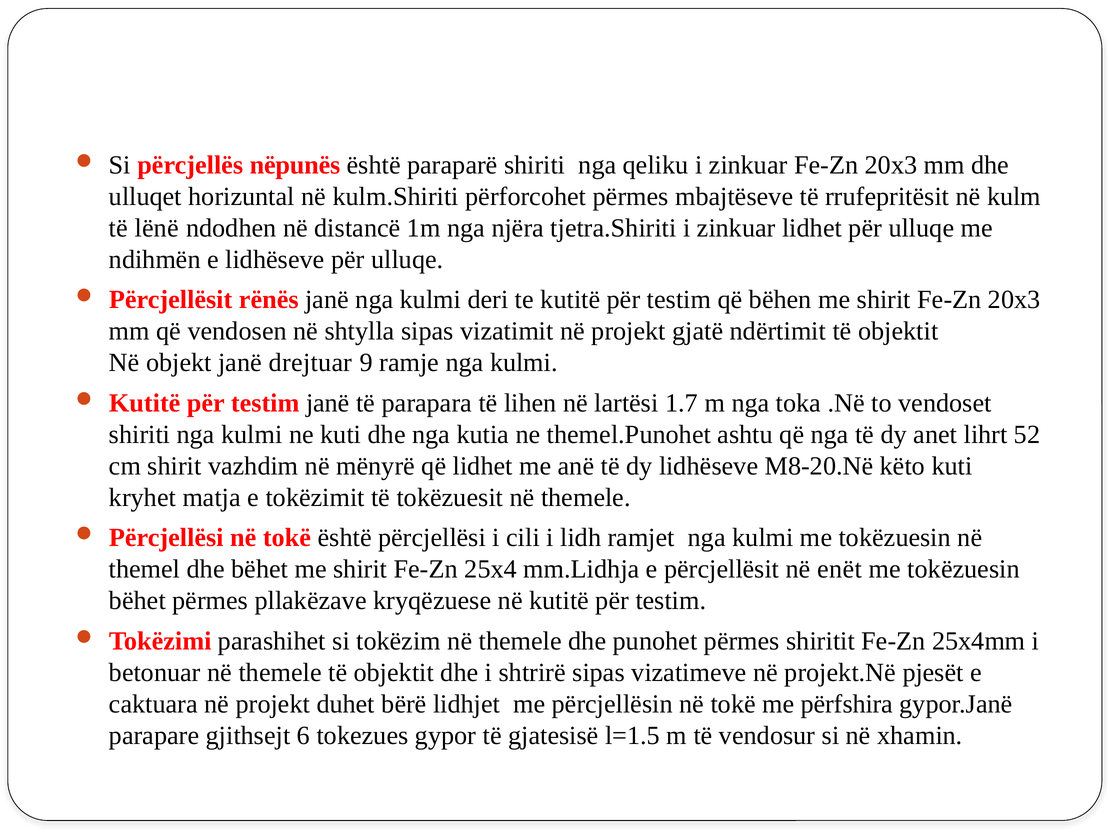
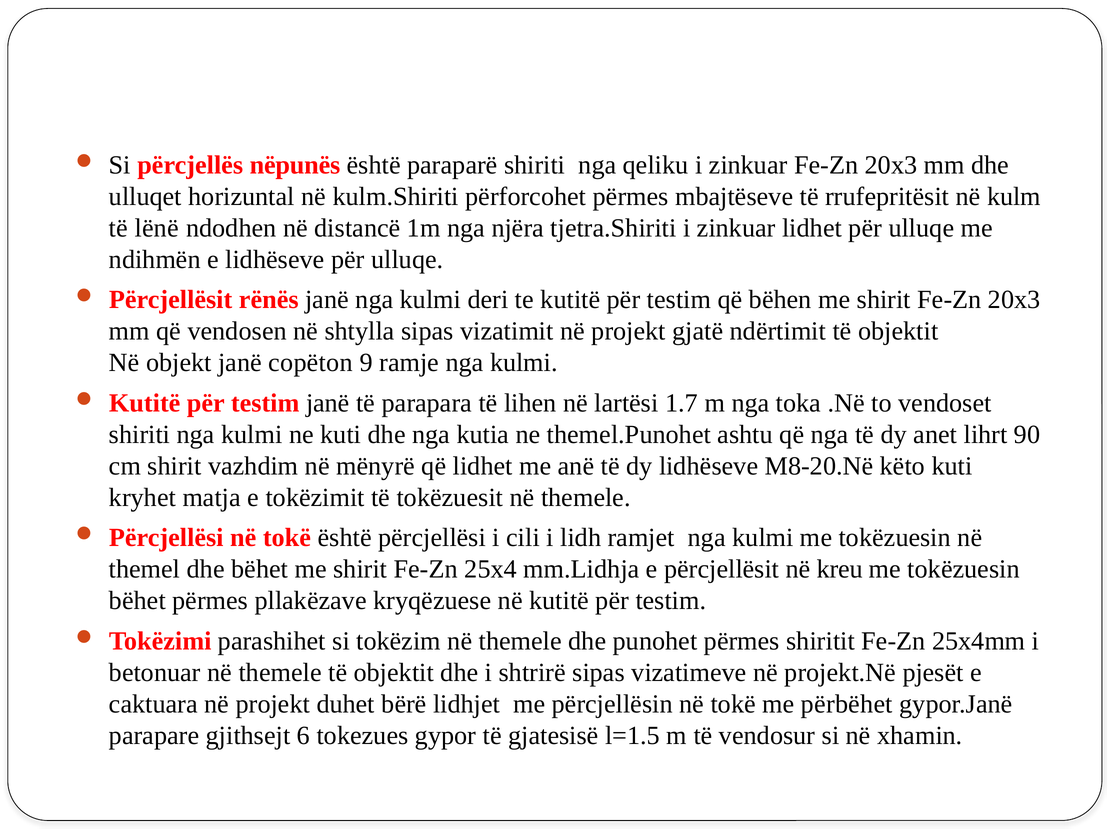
drejtuar: drejtuar -> copëton (311, 363)
52: 52 -> 90 (1027, 435)
enët: enët -> kreu (840, 570)
përfshira: përfshira -> përbëhet (847, 704)
